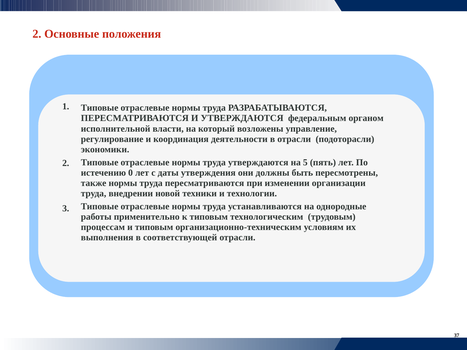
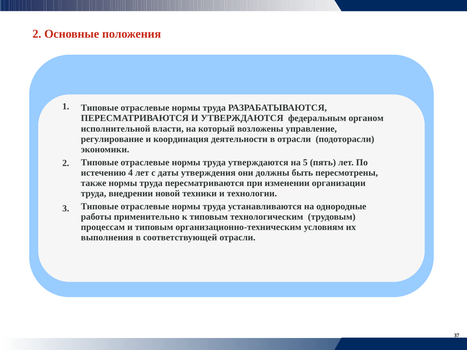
0: 0 -> 4 (131, 173)
